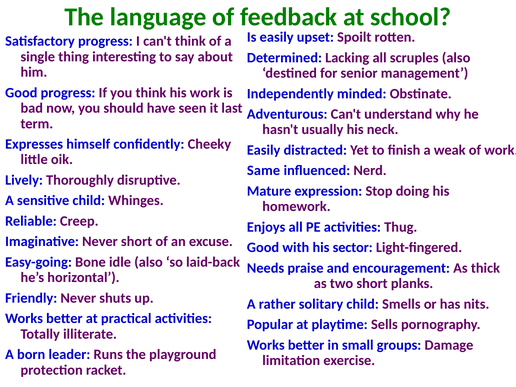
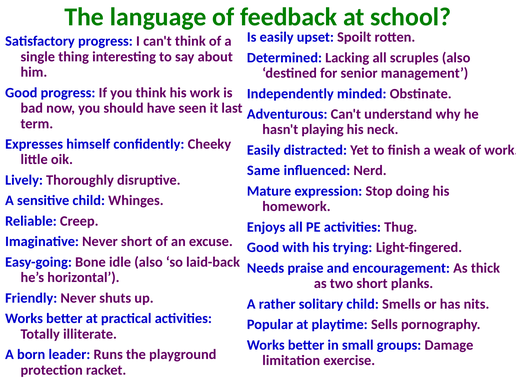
usually: usually -> playing (323, 130)
sector: sector -> trying (353, 248)
